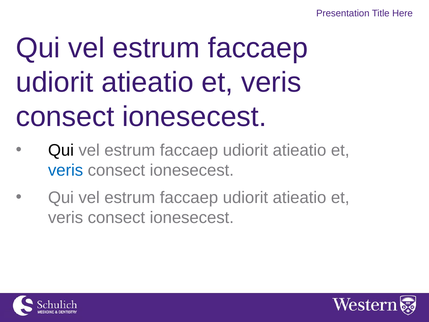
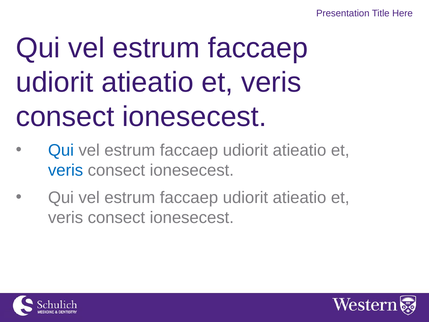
Qui colour: black -> blue (61, 150)
